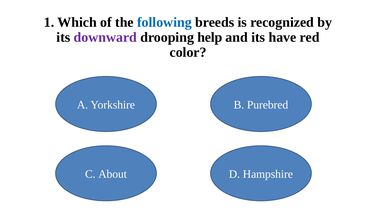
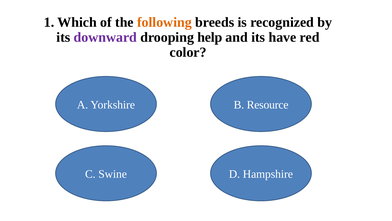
following colour: blue -> orange (164, 22)
Purebred: Purebred -> Resource (268, 105)
About: About -> Swine (113, 174)
